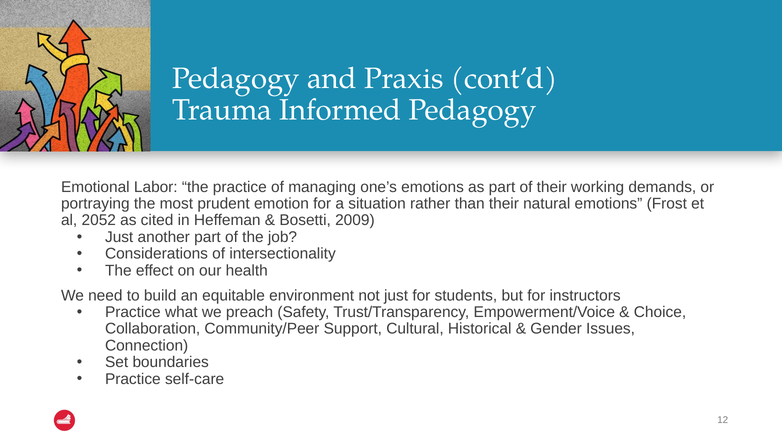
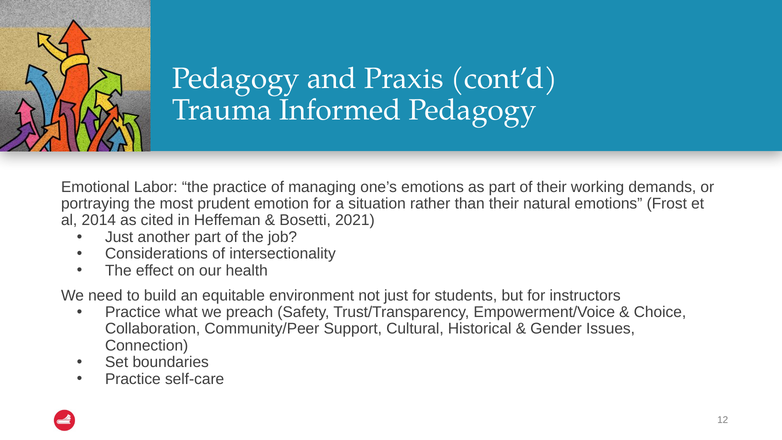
2052: 2052 -> 2014 (99, 220)
2009: 2009 -> 2021 (355, 220)
